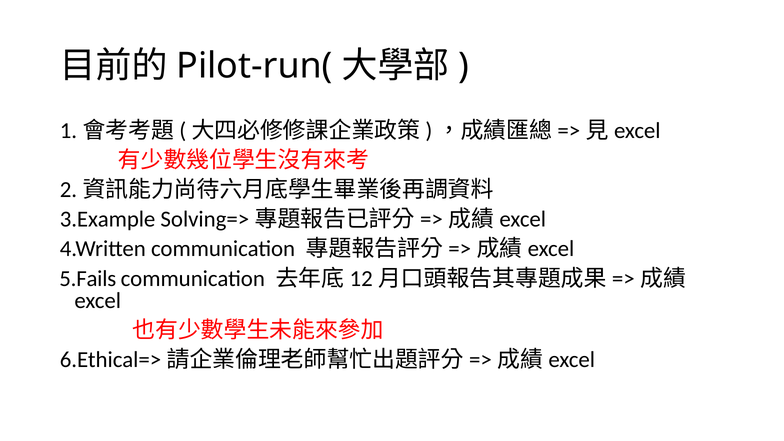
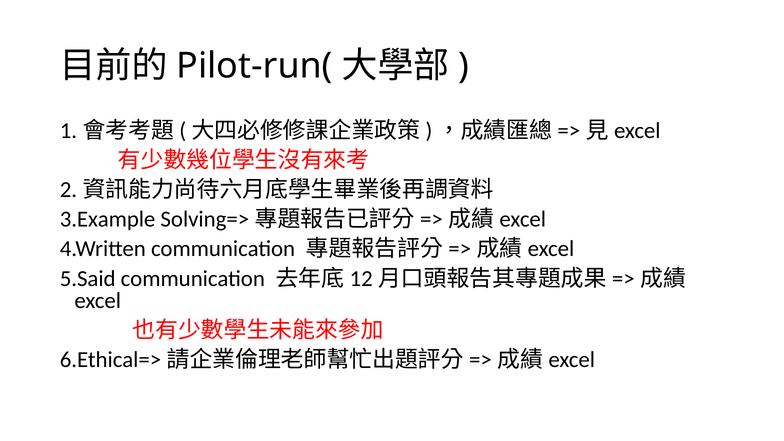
5.Fails: 5.Fails -> 5.Said (88, 279)
